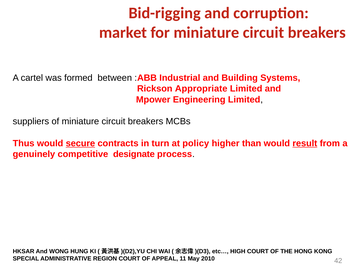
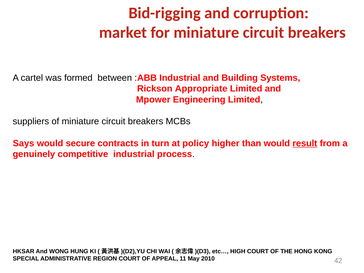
Thus: Thus -> Says (24, 143)
secure underline: present -> none (80, 143)
competitive designate: designate -> industrial (134, 154)
